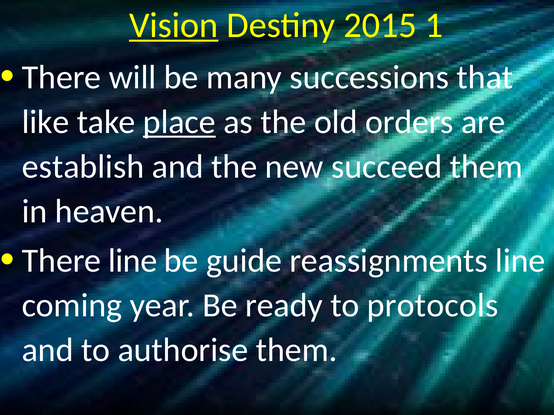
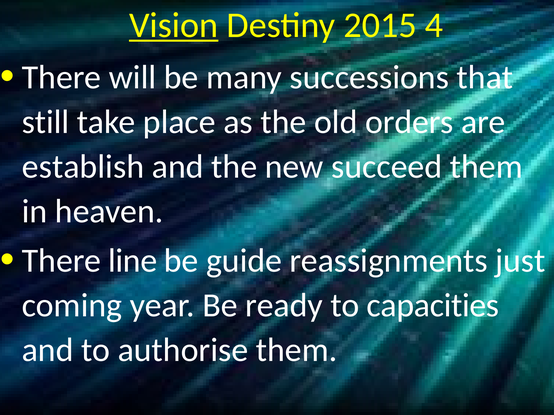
1: 1 -> 4 (434, 25)
like: like -> still (46, 122)
place underline: present -> none (179, 122)
reassignments line: line -> just (520, 261)
protocols: protocols -> capacities (433, 306)
